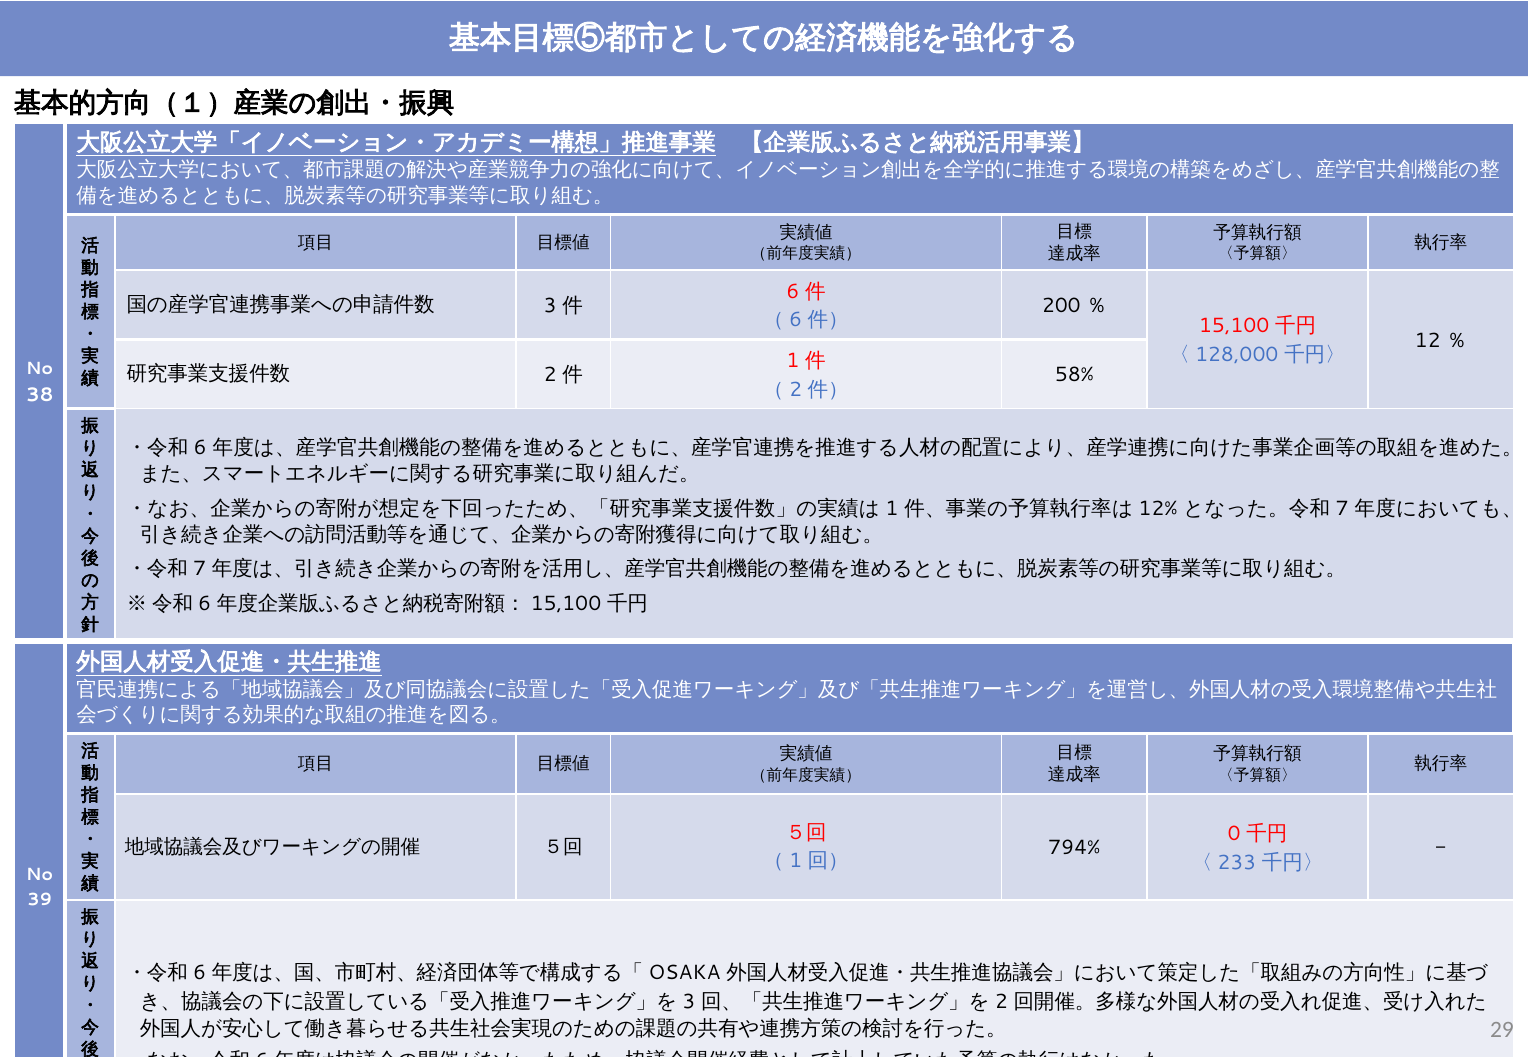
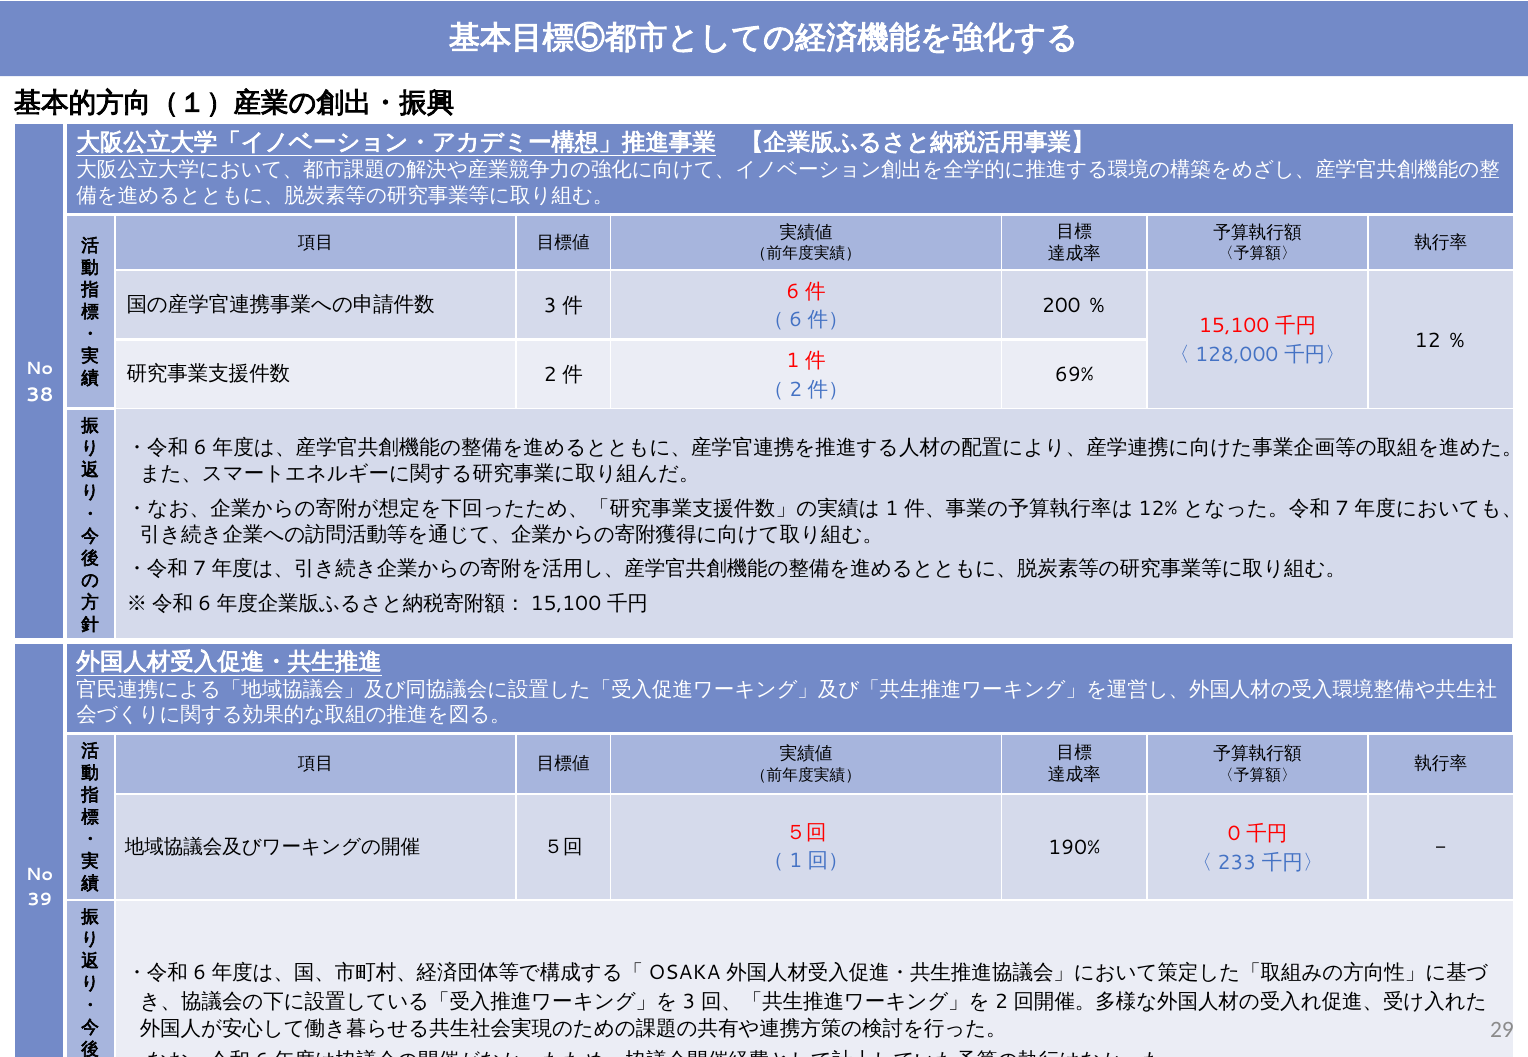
58%: 58% -> 69% (1074, 375)
794%: 794% -> 190% (1074, 849)
